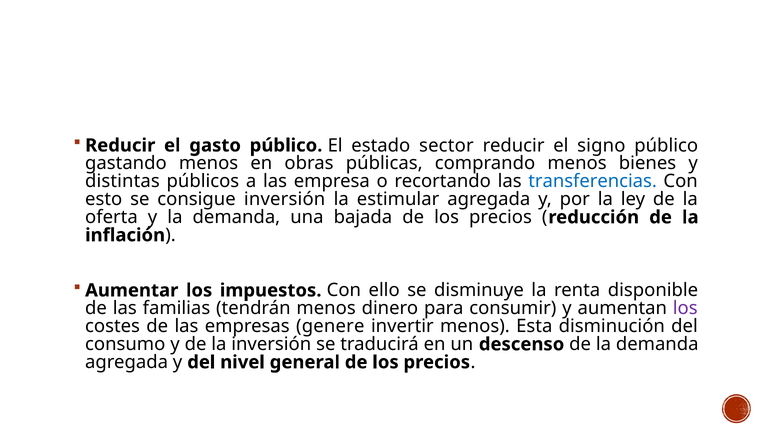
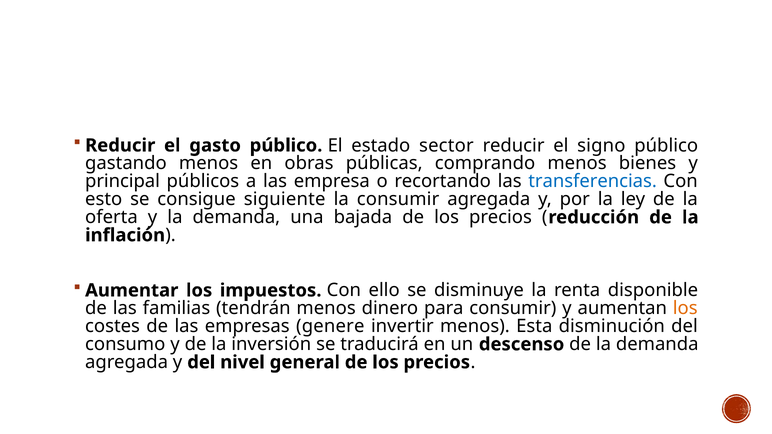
distintas: distintas -> principal (123, 181)
consigue inversión: inversión -> siguiente (285, 199)
la estimular: estimular -> consumir (398, 199)
los colour: purple -> orange (685, 309)
